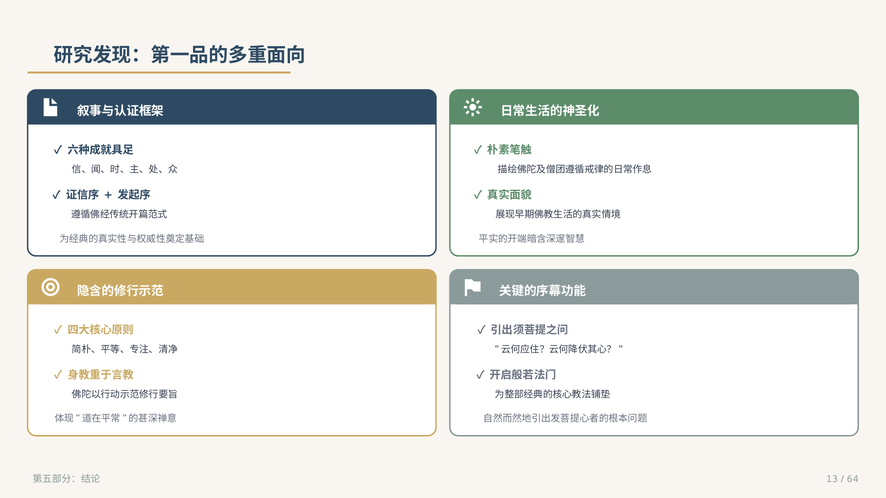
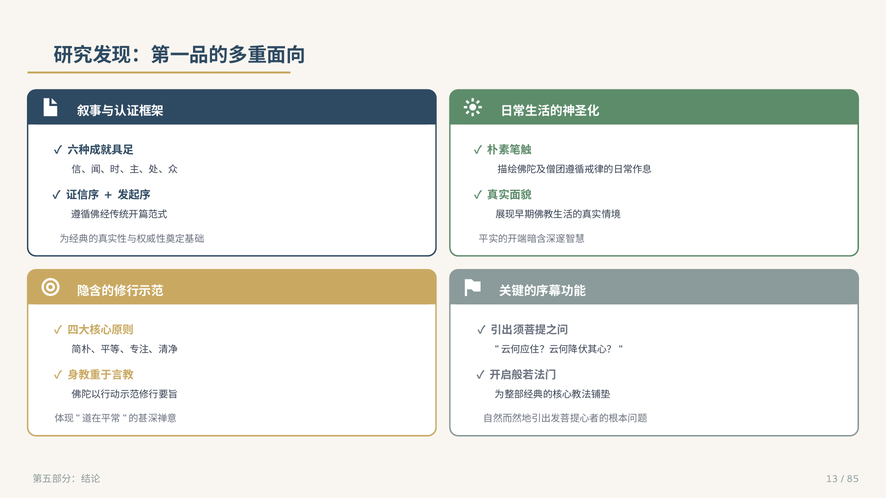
64: 64 -> 85 (853, 479)
